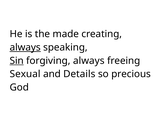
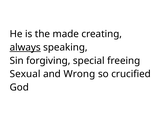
Sin underline: present -> none (17, 61)
forgiving always: always -> special (89, 61)
Details: Details -> Wrong (79, 74)
precious: precious -> crucified (131, 74)
